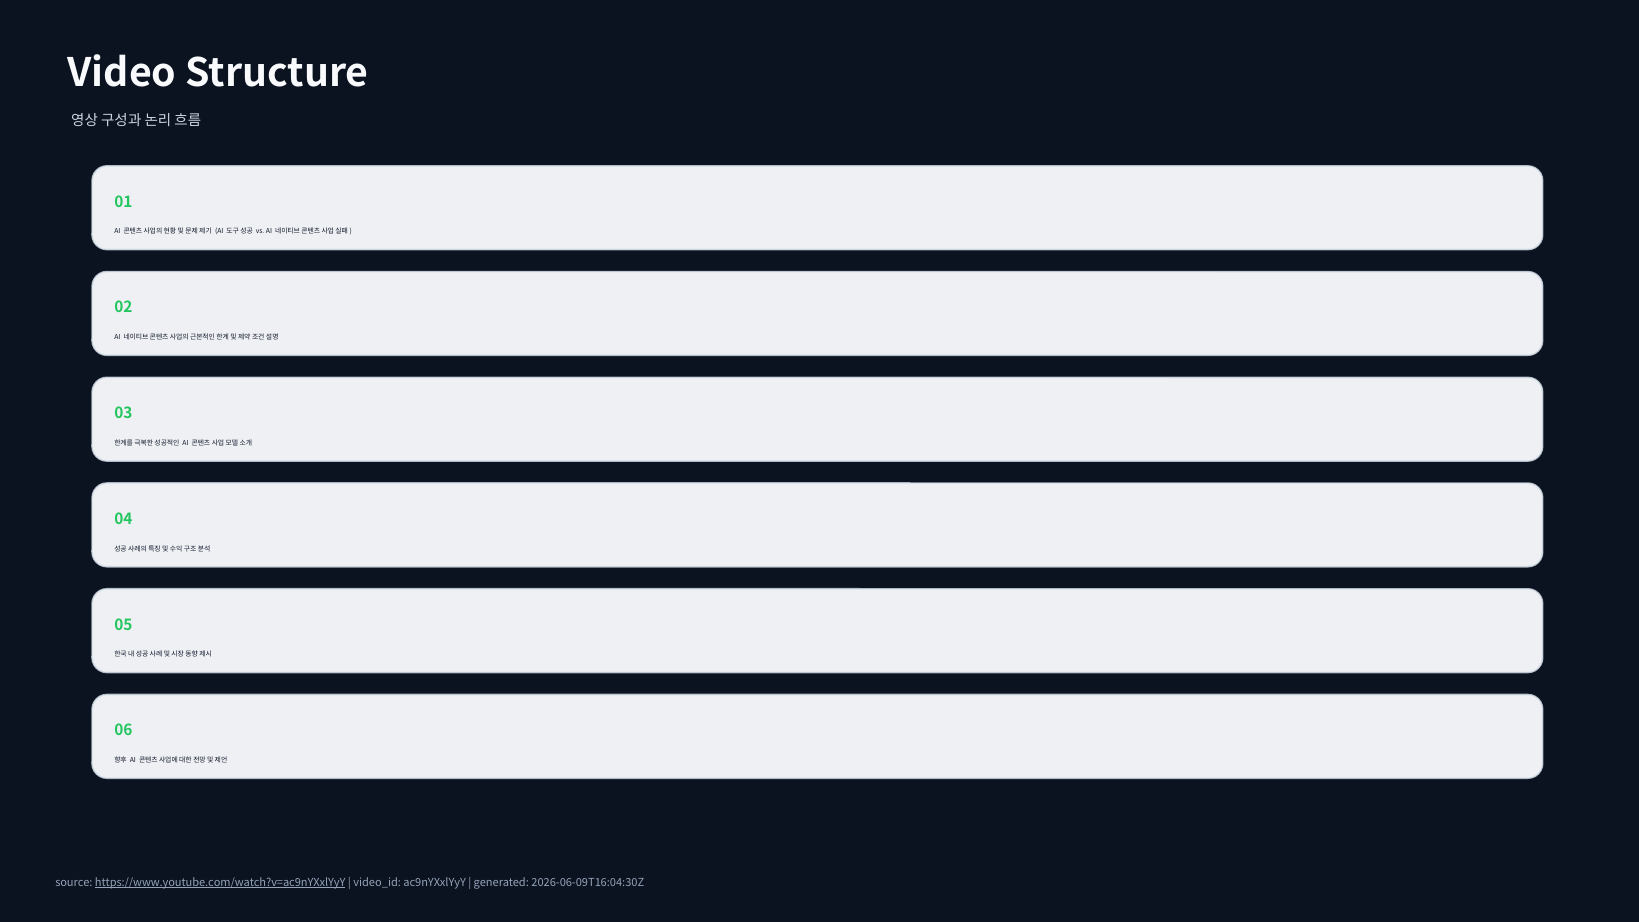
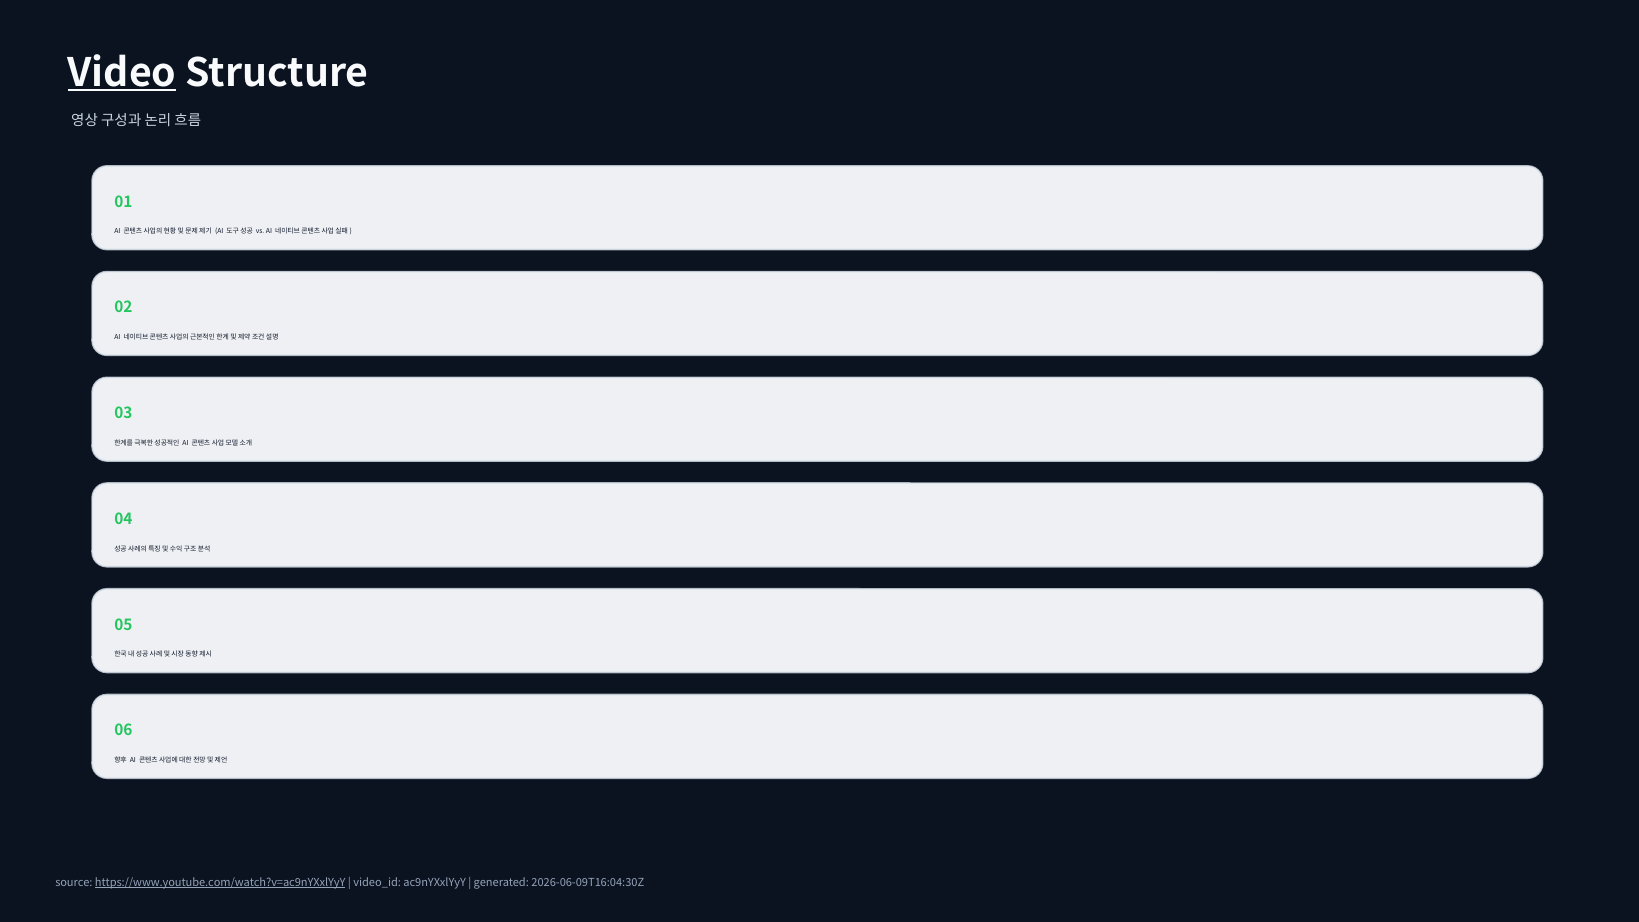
Video underline: none -> present (122, 73)
